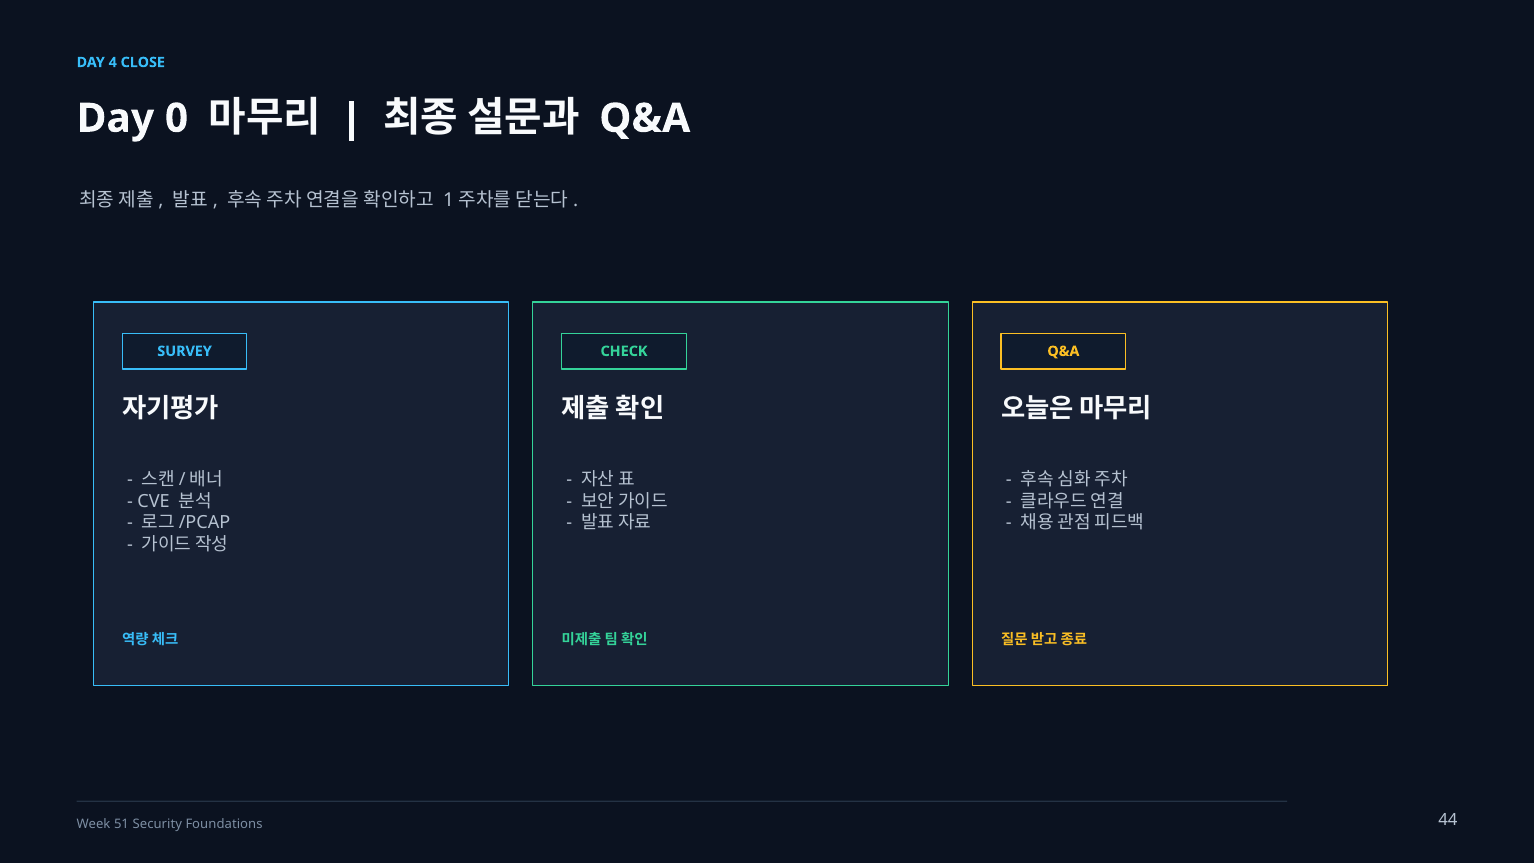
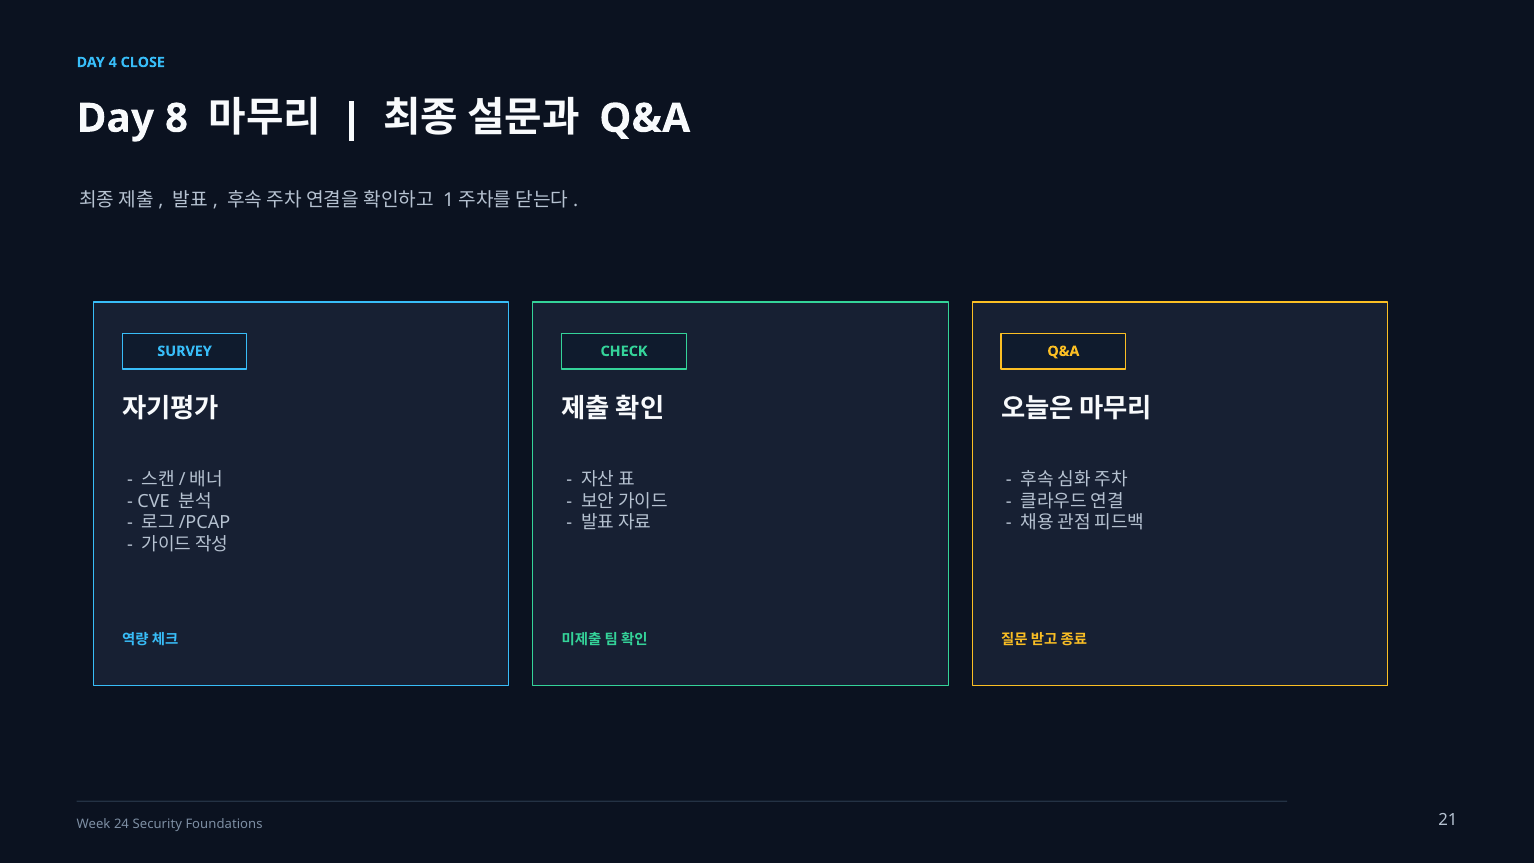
0: 0 -> 8 (177, 118)
51: 51 -> 24 (121, 824)
44: 44 -> 21 (1448, 820)
